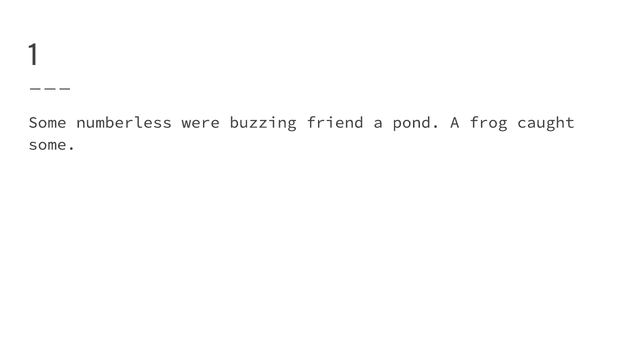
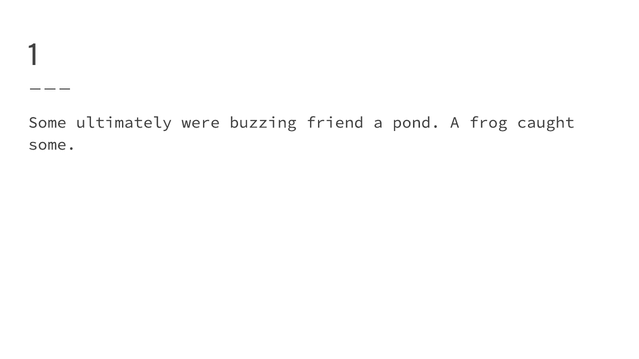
numberless: numberless -> ultimately (124, 123)
